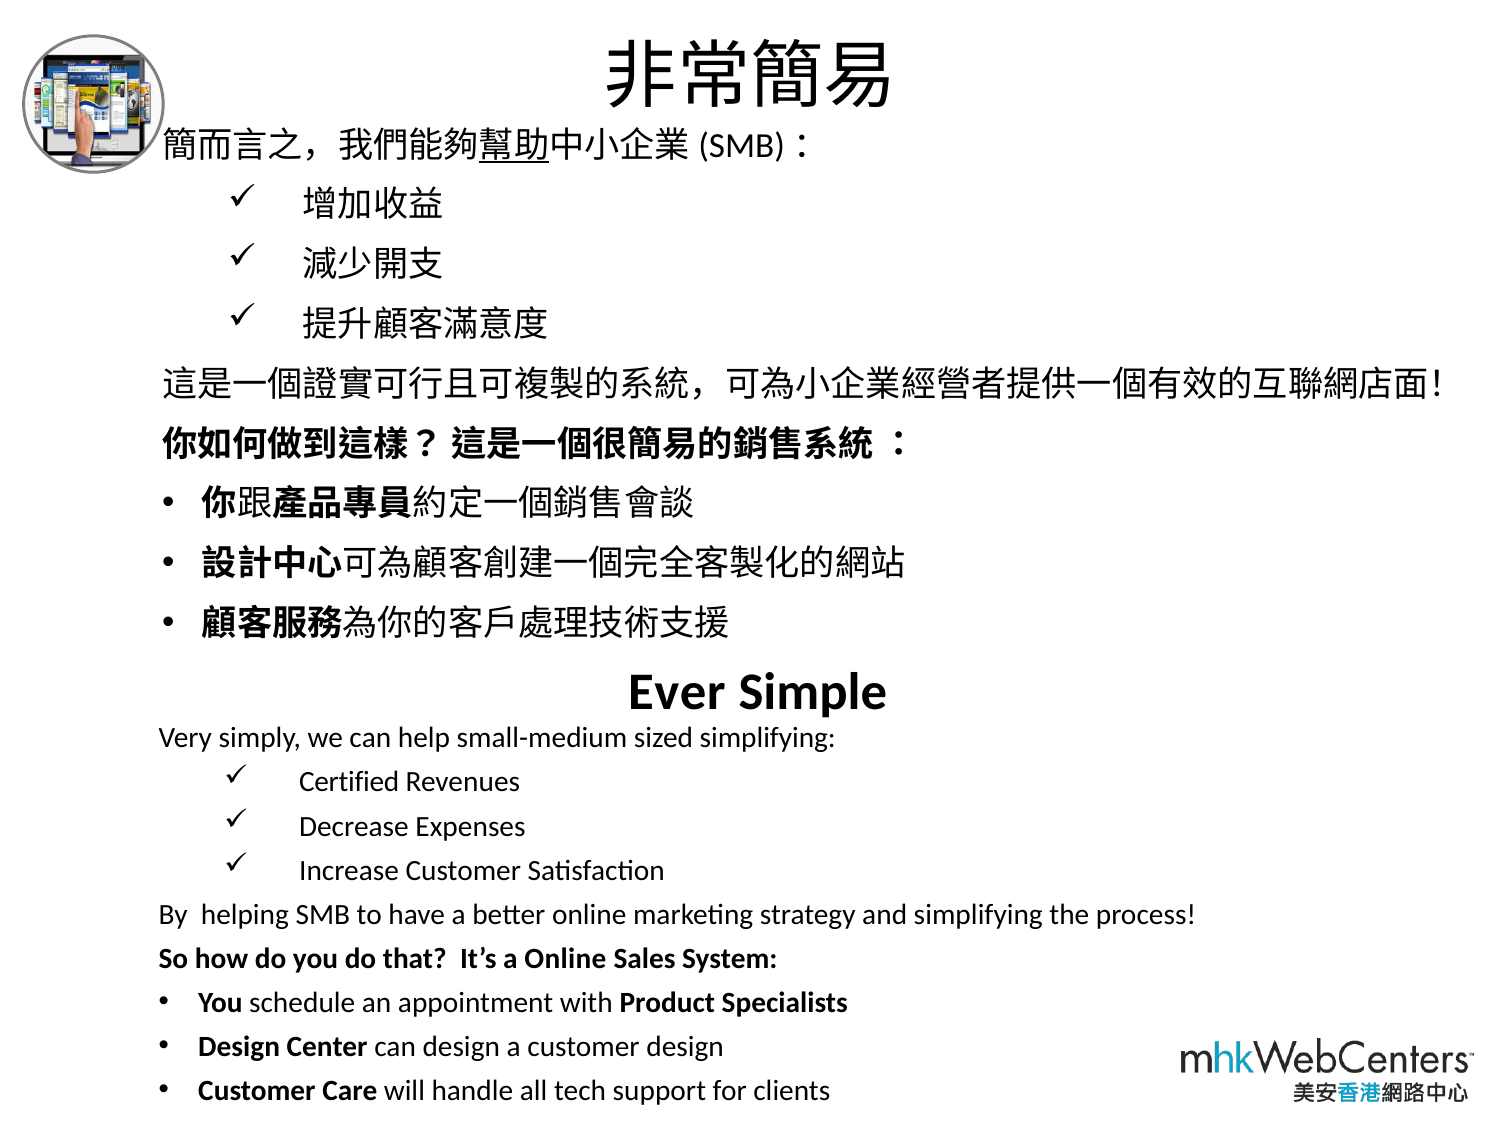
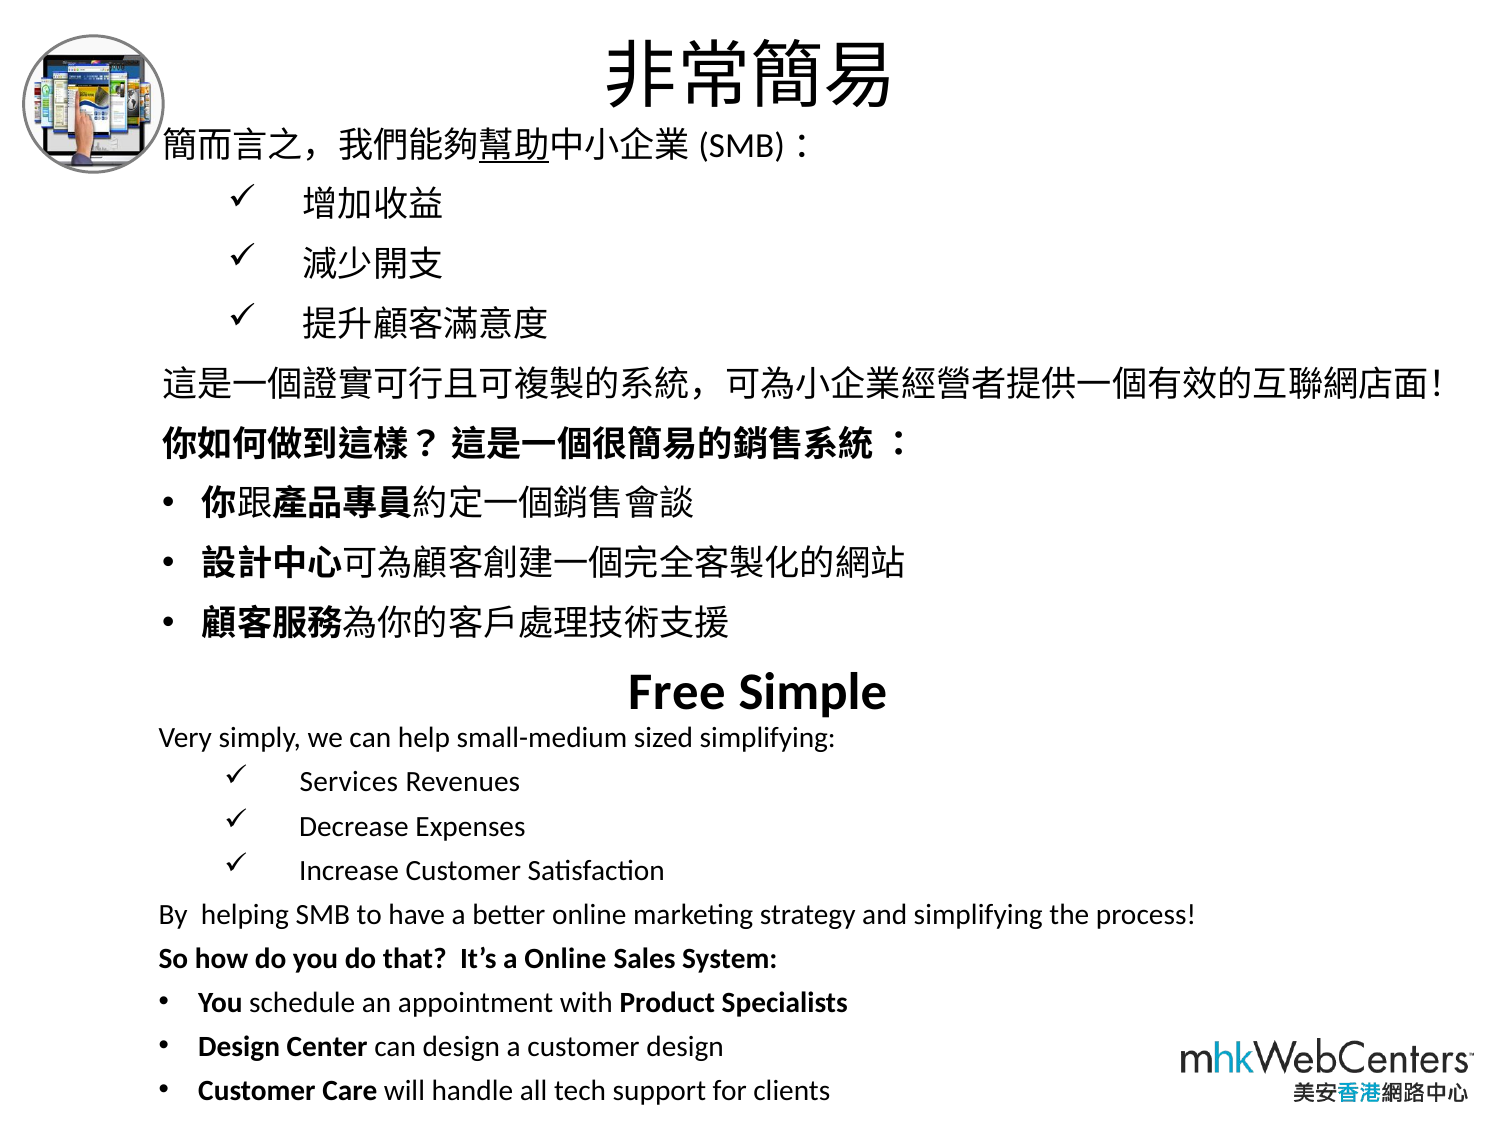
Ever: Ever -> Free (677, 692)
Certified: Certified -> Services (349, 782)
